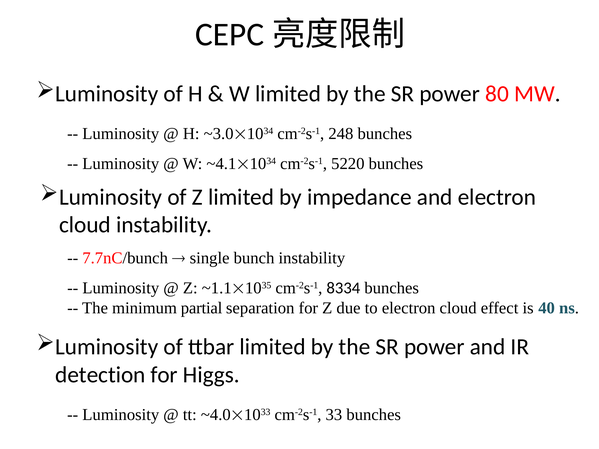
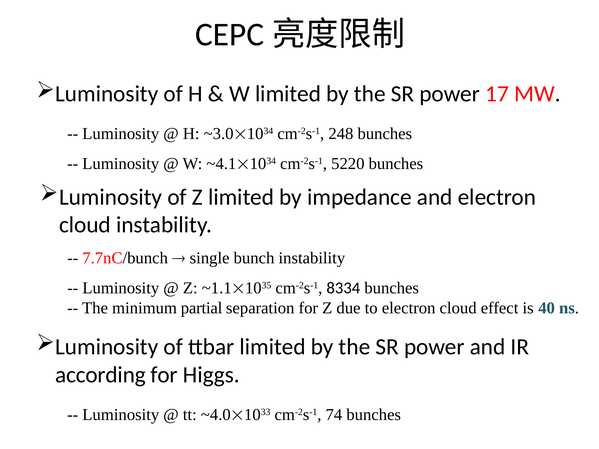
80: 80 -> 17 (497, 94)
detection: detection -> according (100, 375)
33: 33 -> 74 (334, 415)
